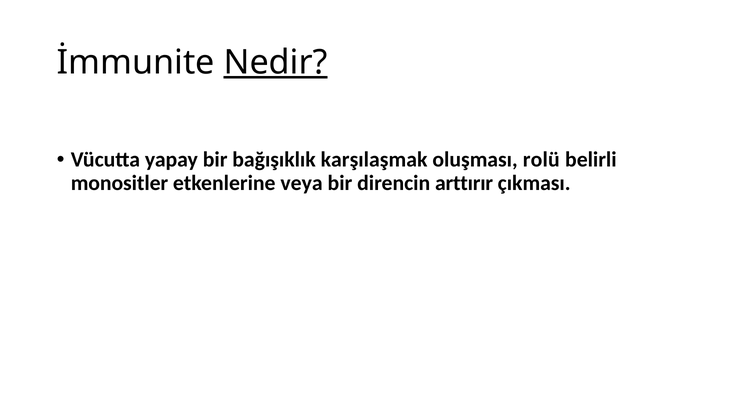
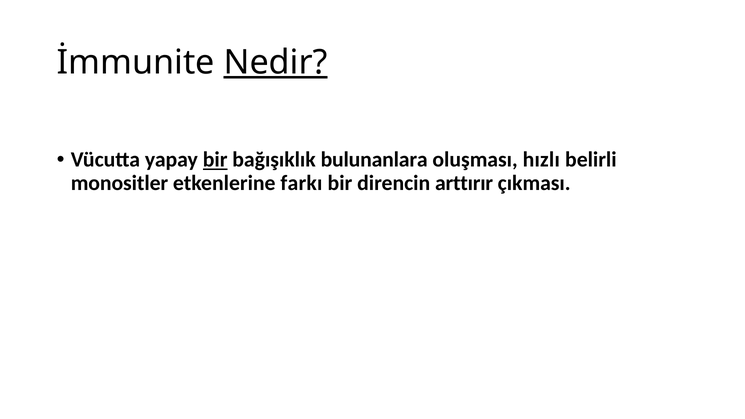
bir underline: none -> present (215, 160)
karşılaşmak: karşılaşmak -> bulunanlara (374, 160)
rolü: rolü -> hızlı (541, 160)
veya: veya -> farkı (301, 183)
